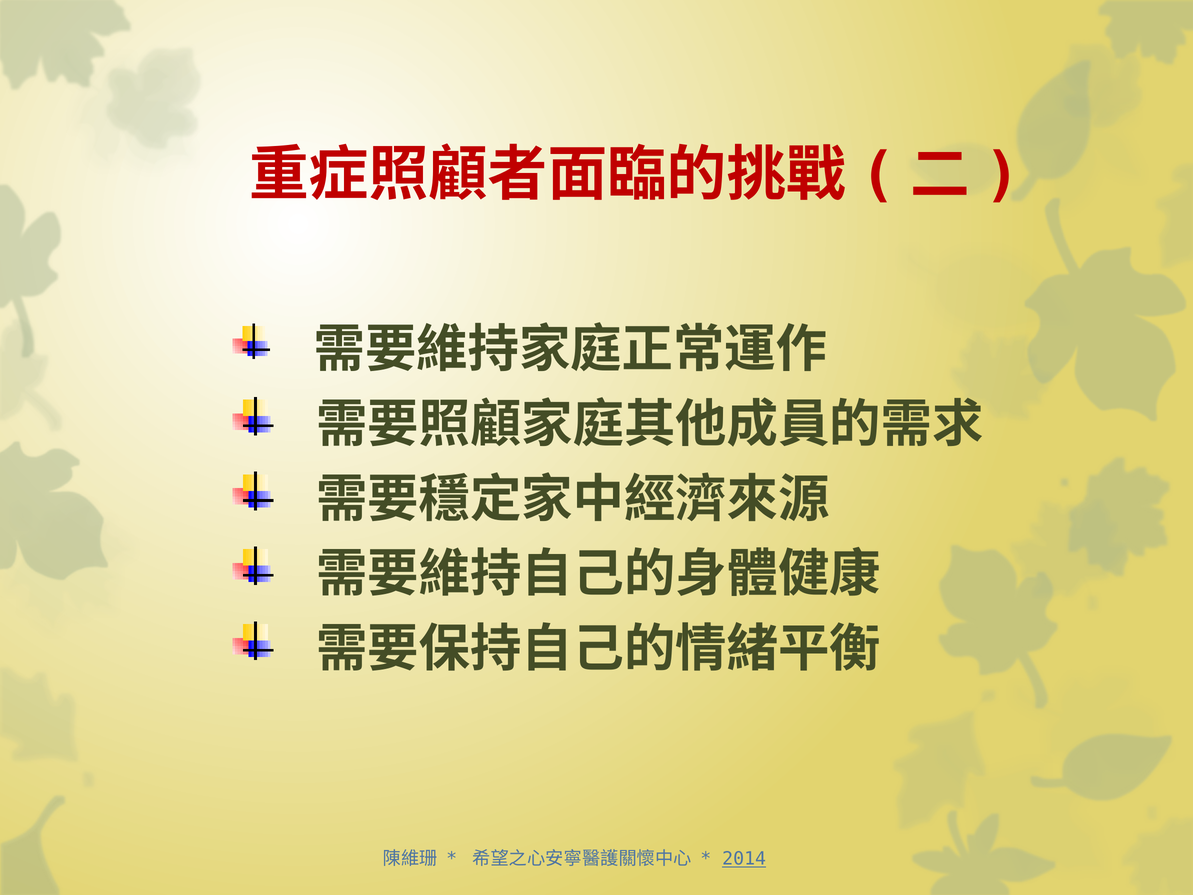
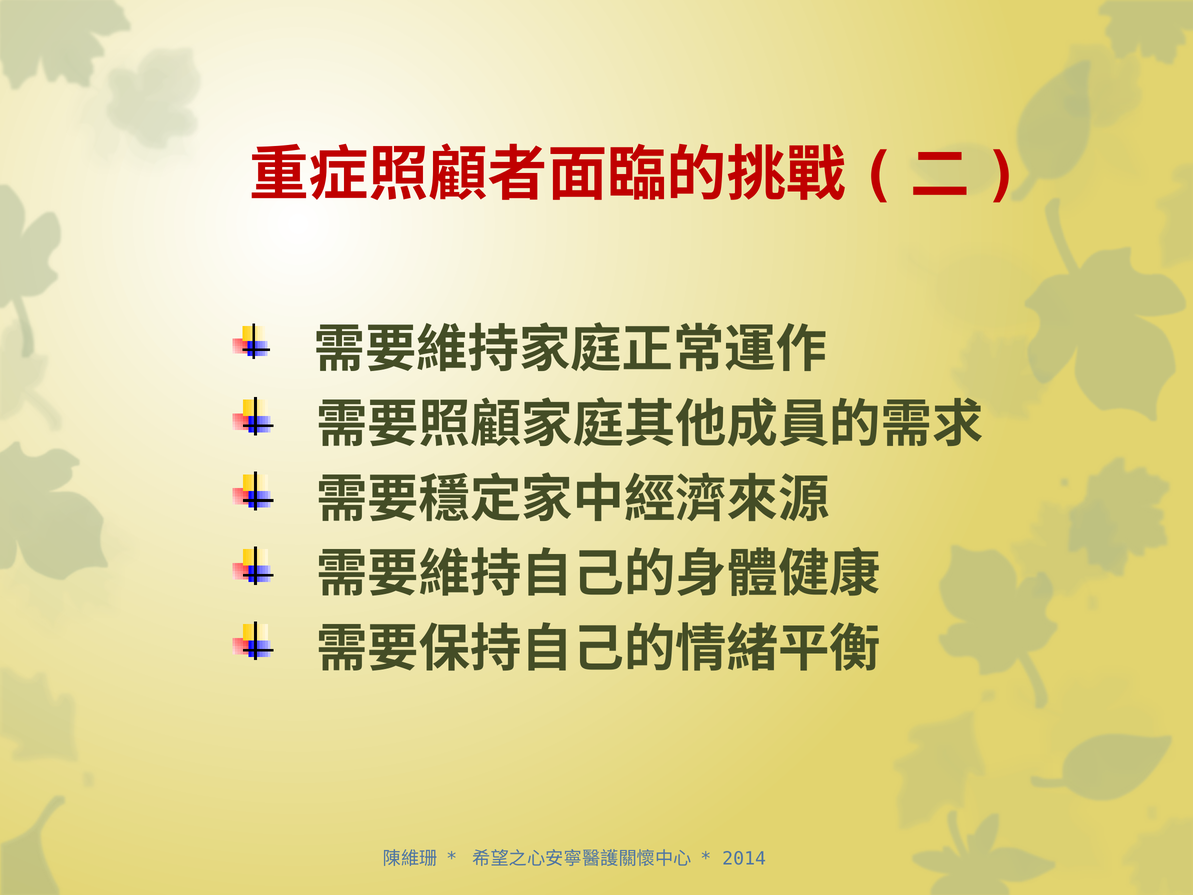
2014 underline: present -> none (744, 859)
